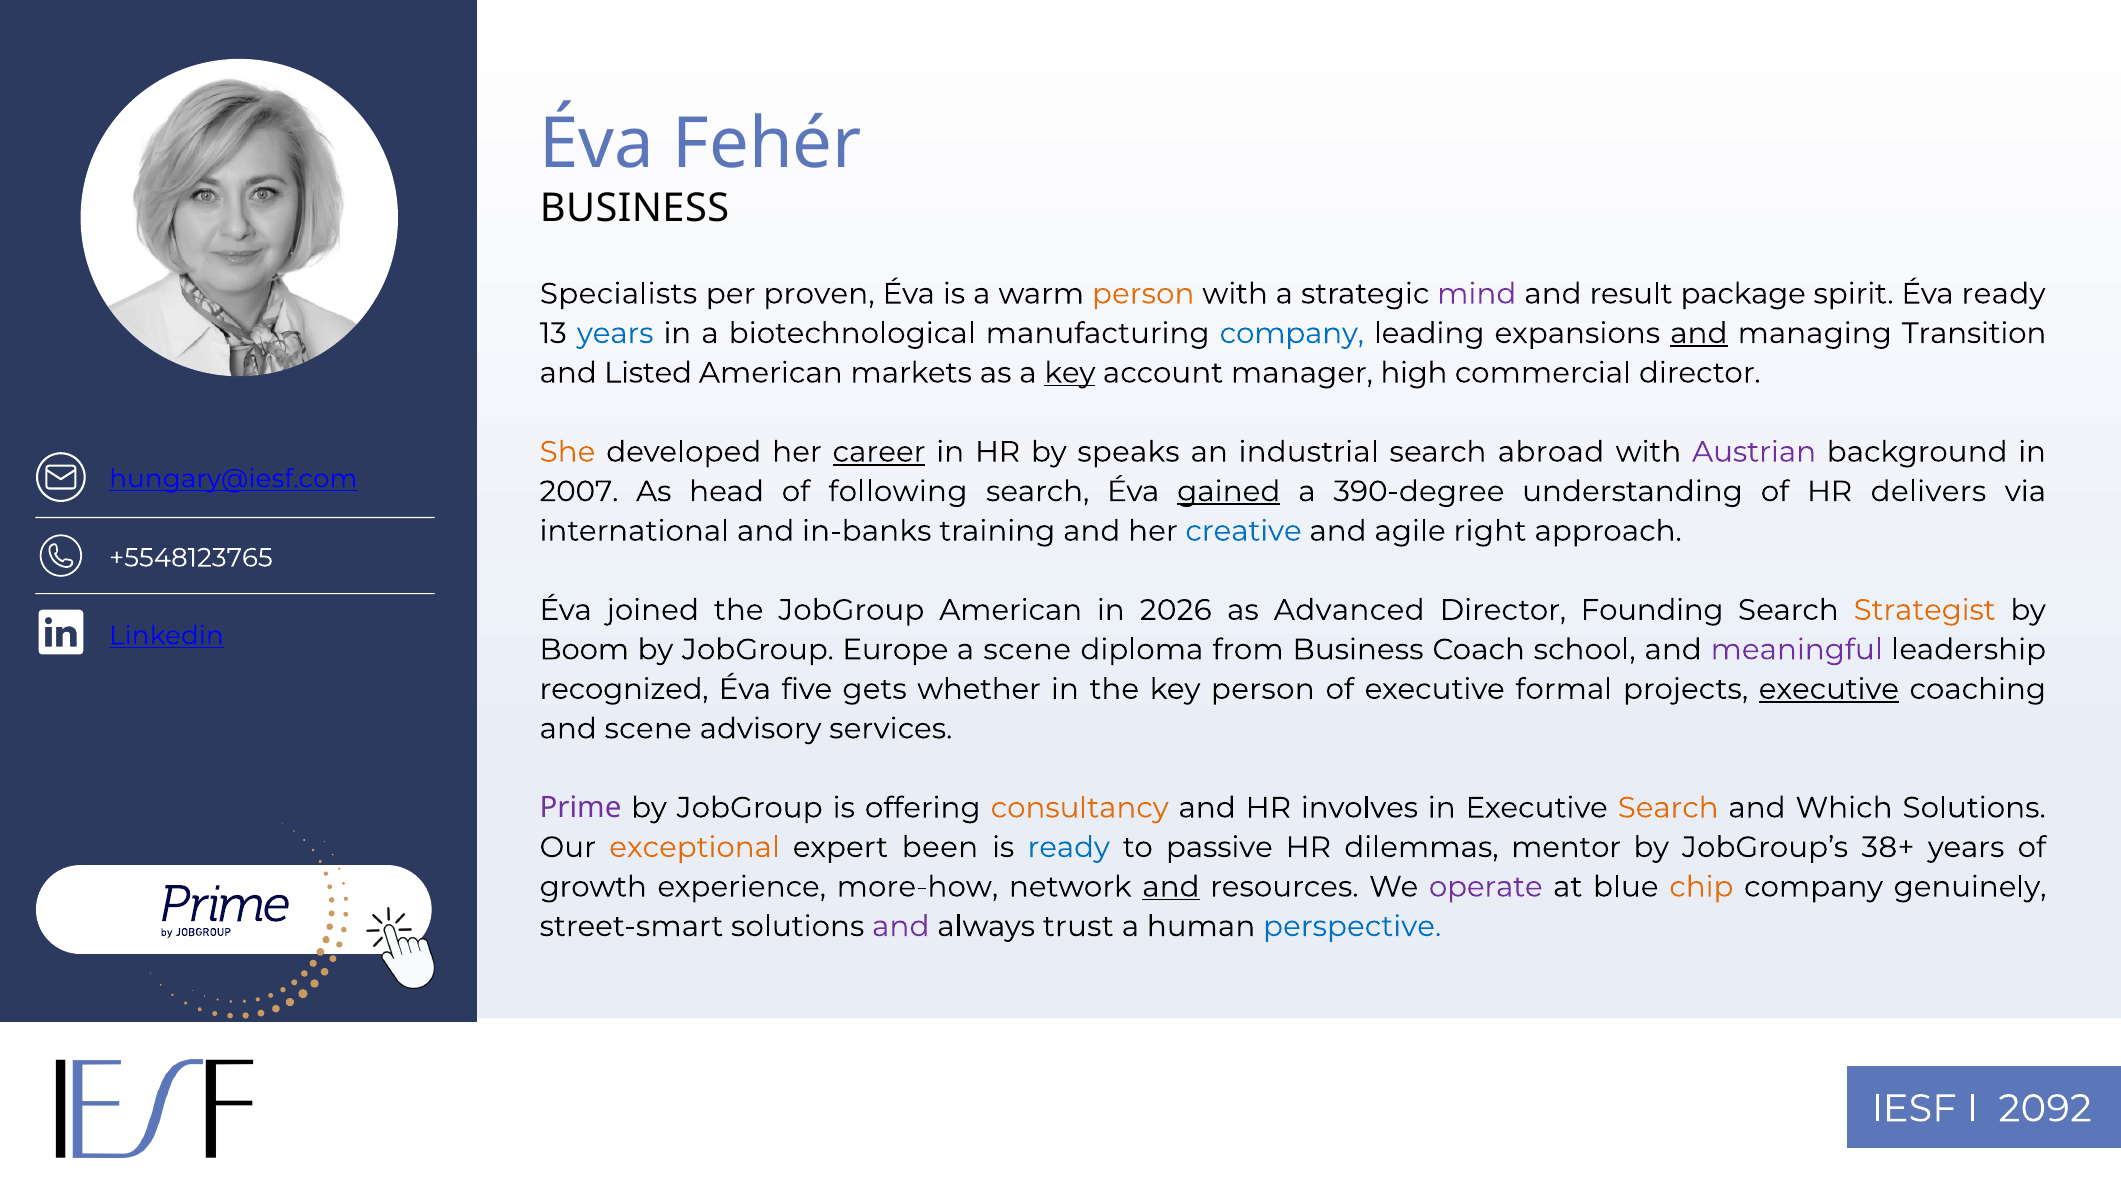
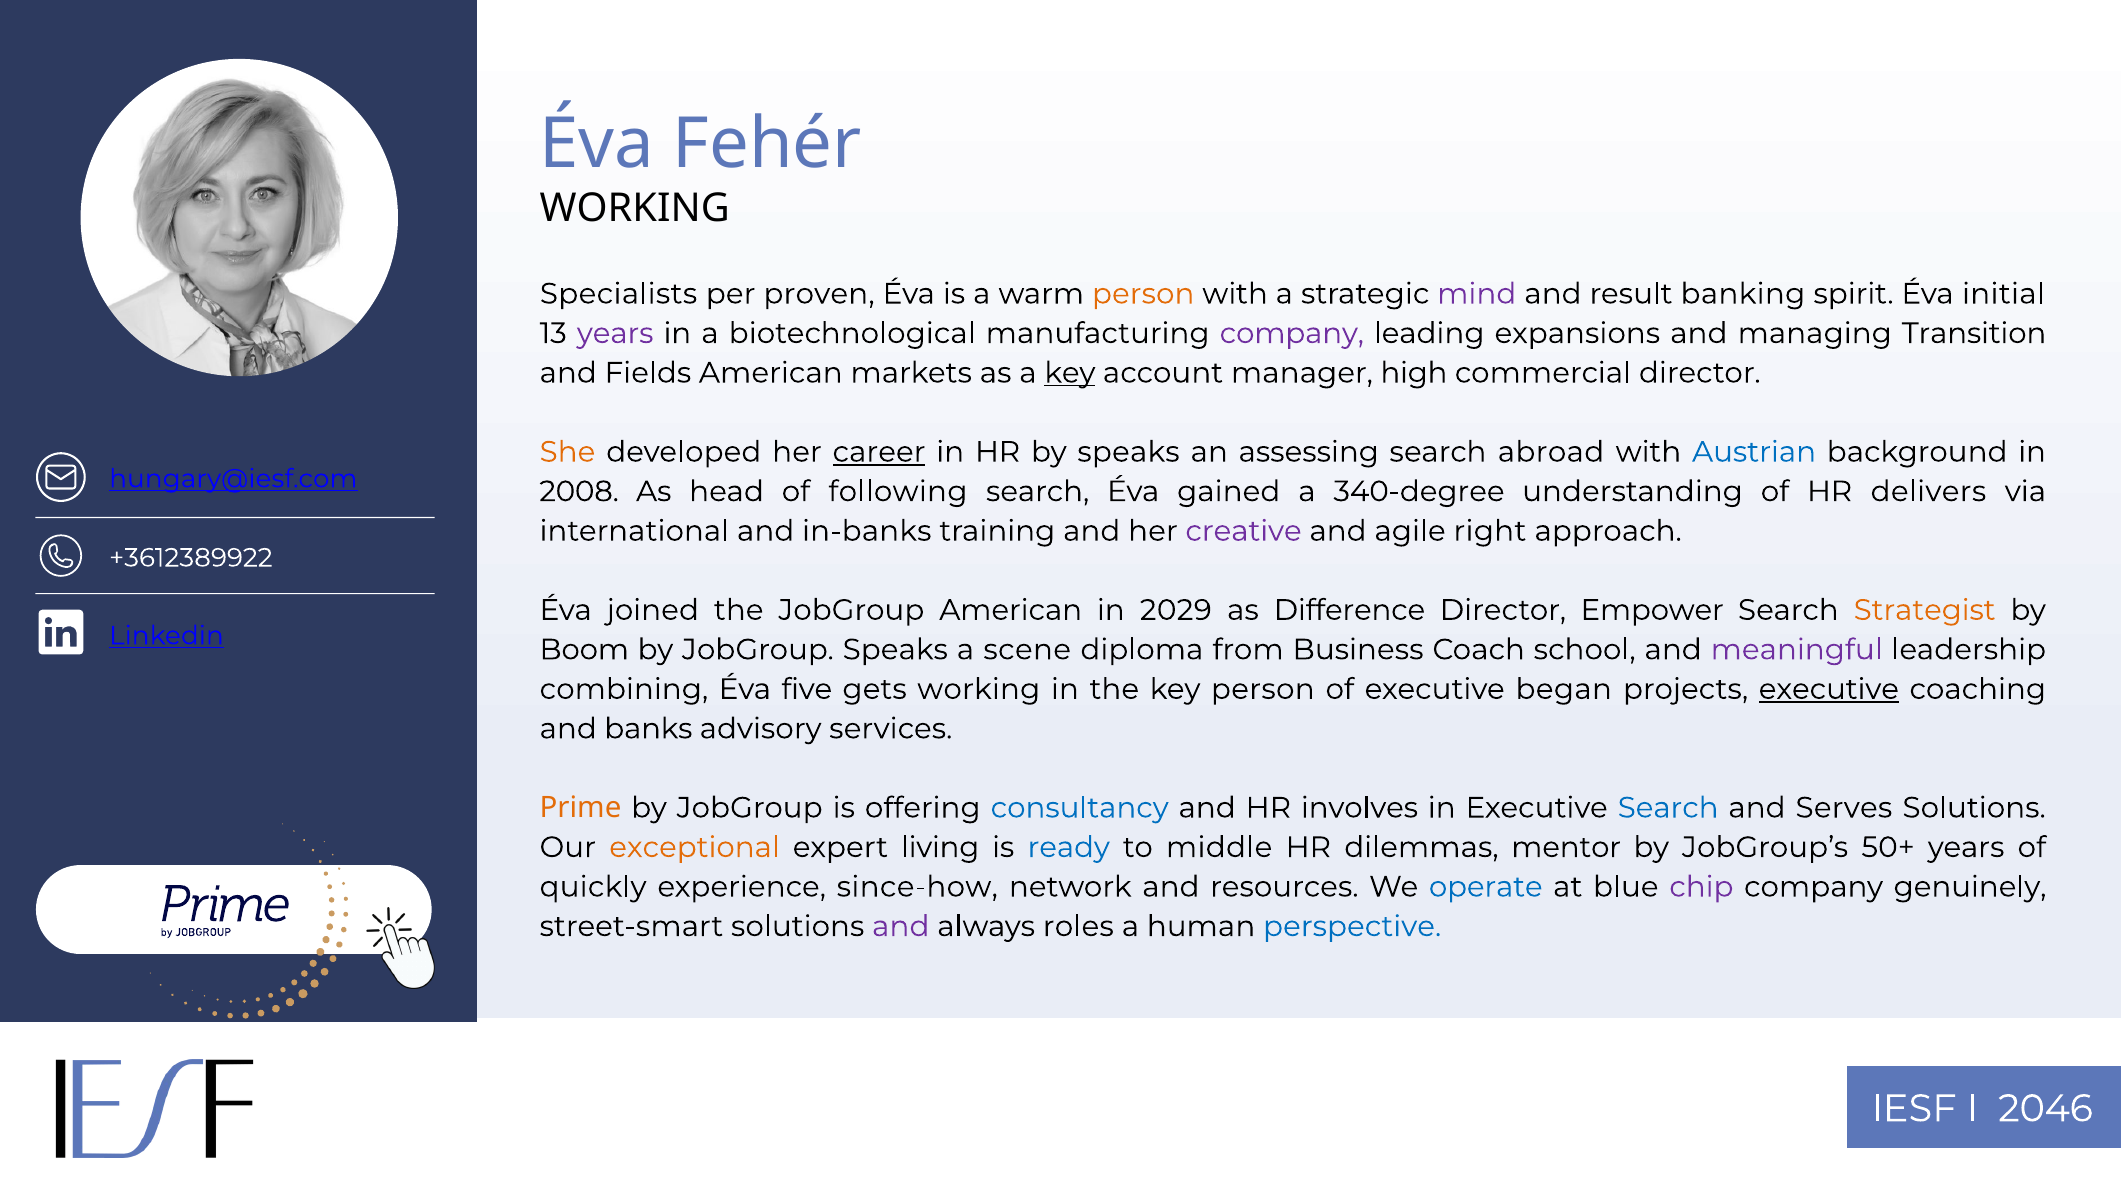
BUSINESS: BUSINESS -> WORKING (635, 209)
package: package -> banking (1743, 294)
Éva ready: ready -> initial (2003, 294)
years colour: blue -> purple (615, 333)
company colour: blue -> purple (1292, 333)
and underline: present -> none (1699, 333)
Listed: Listed -> Fields (648, 373)
industrial: industrial -> assessing (1309, 452)
Austrian colour: purple -> blue (1754, 452)
2007: 2007 -> 2008 (579, 492)
gained underline: present -> none (1229, 492)
390-degree: 390-degree -> 340-degree (1419, 492)
creative colour: blue -> purple (1244, 531)
+5548123765: +5548123765 -> +3612389922 (191, 558)
2026: 2026 -> 2029 (1176, 610)
Advanced: Advanced -> Difference (1350, 610)
Founding: Founding -> Empower (1652, 610)
JobGroup Europe: Europe -> Speaks (895, 650)
recognized: recognized -> combining (624, 689)
gets whether: whether -> working (979, 689)
formal: formal -> began (1564, 689)
and scene: scene -> banks (648, 729)
Prime colour: purple -> orange (580, 808)
consultancy colour: orange -> blue (1080, 808)
Search colour: orange -> blue (1668, 808)
Which: Which -> Serves (1844, 808)
been: been -> living (940, 847)
passive: passive -> middle (1219, 847)
38+: 38+ -> 50+ (1888, 847)
growth: growth -> quickly (593, 887)
more-how: more-how -> since-how (917, 887)
and underline: present -> none (1171, 887)
operate colour: purple -> blue (1486, 887)
chip colour: orange -> purple (1701, 887)
trust: trust -> roles (1078, 926)
2092: 2092 -> 2046 (2046, 1109)
